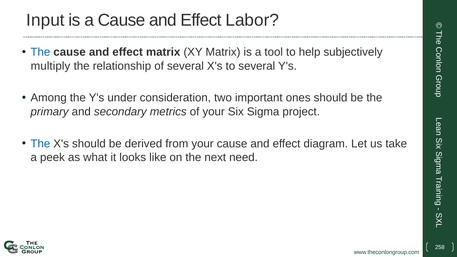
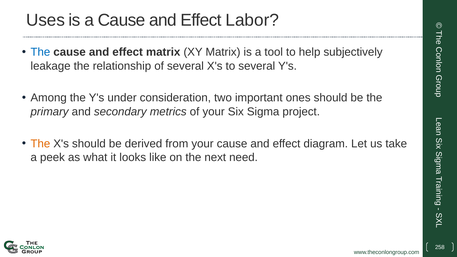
Input: Input -> Uses (46, 20)
multiply: multiply -> leakage (51, 66)
The colour: blue -> orange (40, 144)
